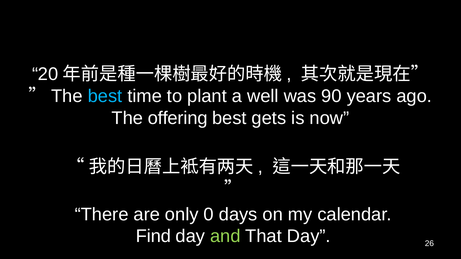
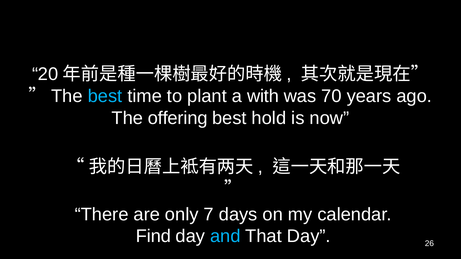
well: well -> with (263, 96)
90: 90 -> 70 (331, 96)
gets: gets -> hold (269, 118)
0: 0 -> 7 (209, 215)
and colour: light green -> light blue (225, 236)
